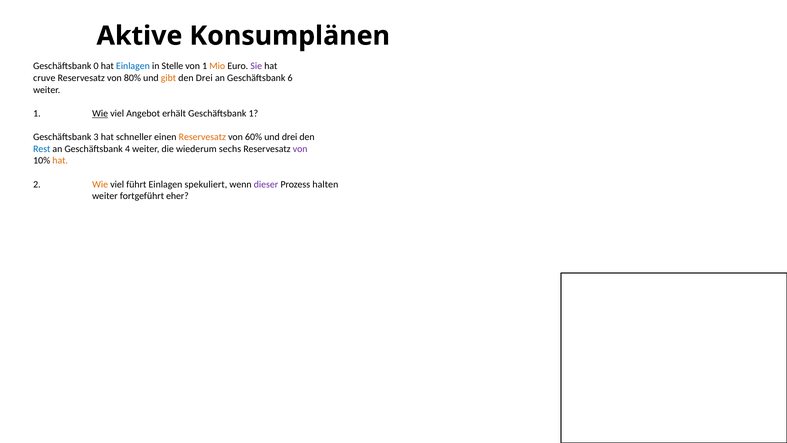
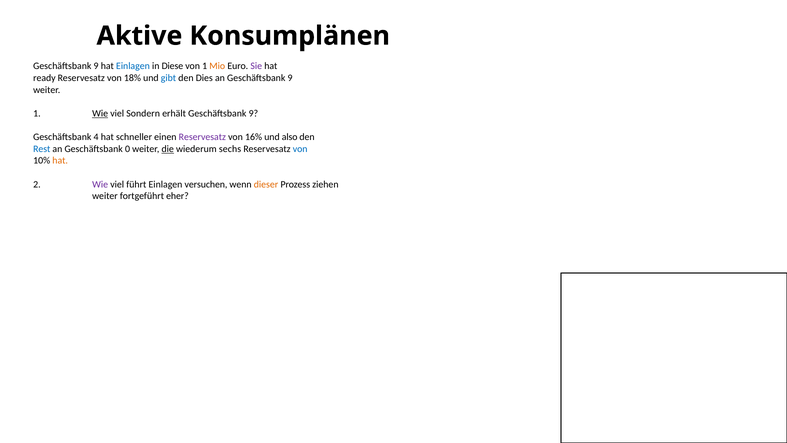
0: 0 -> 9 (96, 66)
Stelle: Stelle -> Diese (172, 66)
cruve: cruve -> ready (44, 78)
80%: 80% -> 18% (132, 78)
gibt colour: orange -> blue (168, 78)
den Drei: Drei -> Dies (204, 78)
an Geschäftsbank 6: 6 -> 9 (290, 78)
Angebot: Angebot -> Sondern (143, 113)
erhält Geschäftsbank 1: 1 -> 9 (253, 113)
3: 3 -> 4 (96, 137)
Reservesatz colour: orange -> purple (202, 137)
60%: 60% -> 16% (254, 137)
und drei: drei -> also (290, 137)
4: 4 -> 0 (127, 149)
die underline: none -> present (168, 149)
von colour: purple -> blue (300, 149)
Wie colour: orange -> purple (100, 184)
spekuliert: spekuliert -> versuchen (206, 184)
dieser colour: purple -> orange (266, 184)
halten: halten -> ziehen (325, 184)
